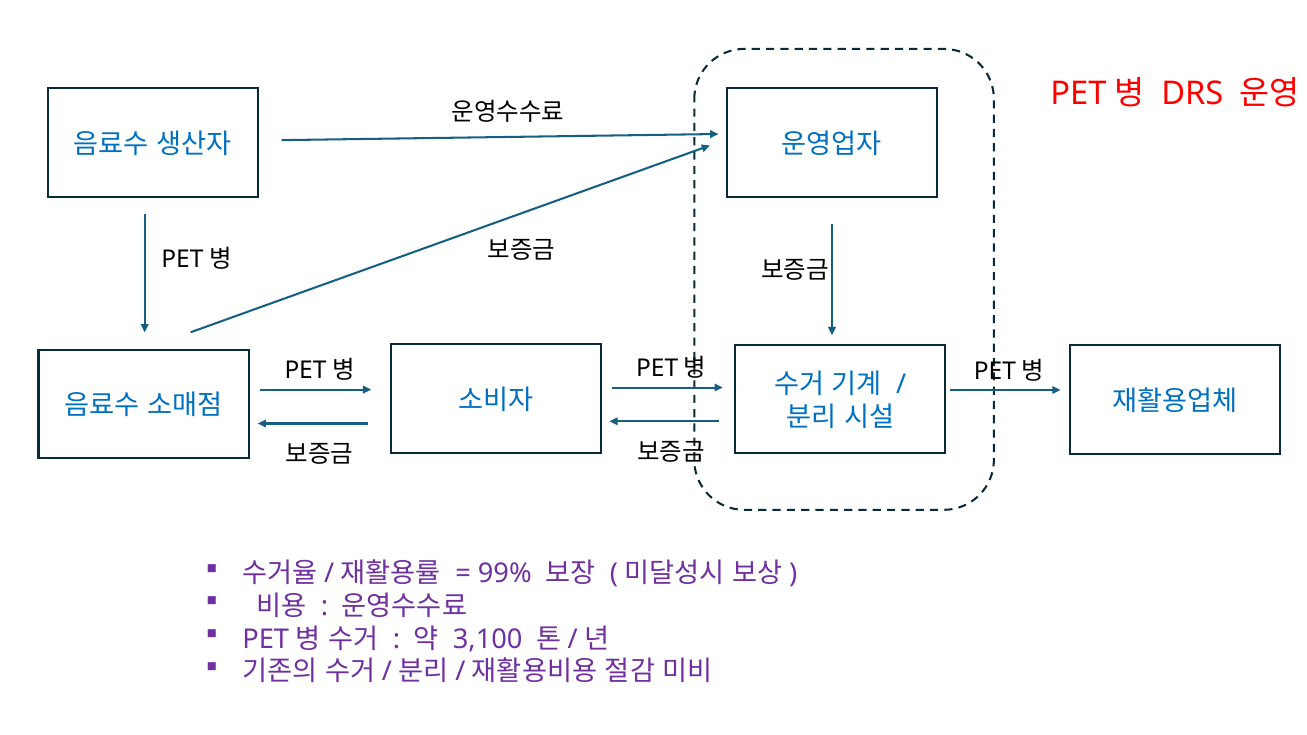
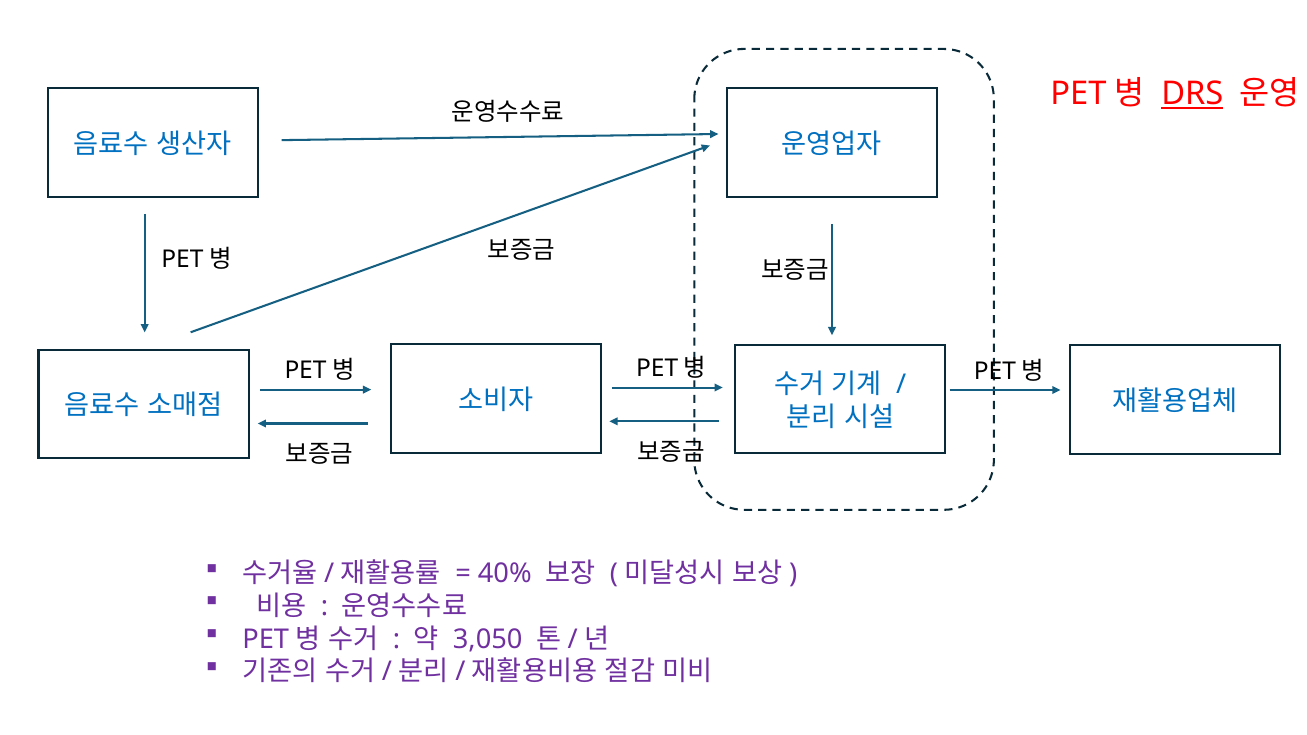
DRS underline: none -> present (1192, 94)
99%: 99% -> 40% (505, 574)
3,100: 3,100 -> 3,050 (488, 639)
